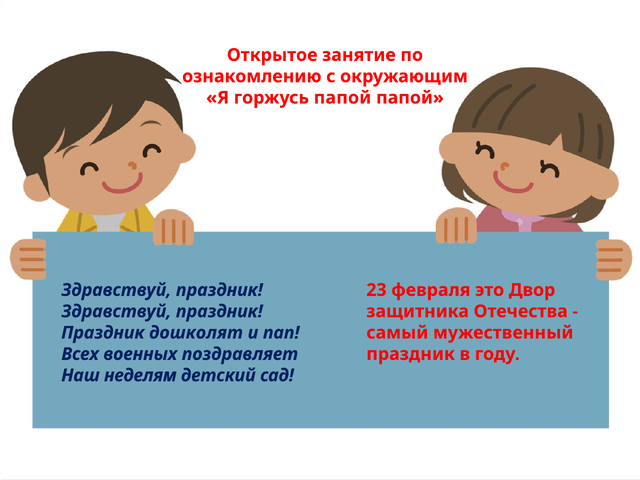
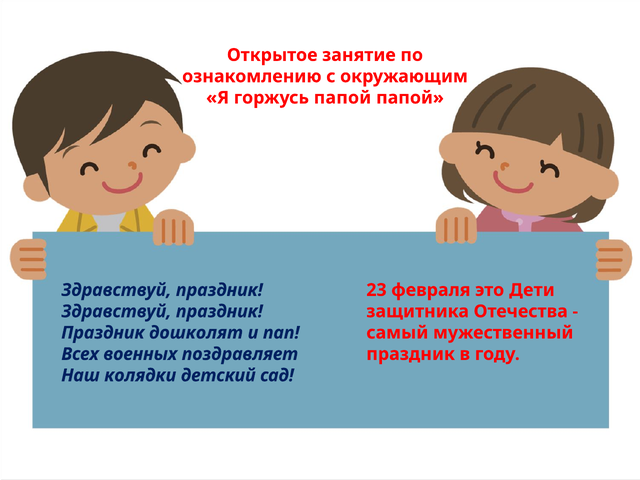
Двор: Двор -> Дети (532, 290)
неделям: неделям -> колядки (140, 375)
